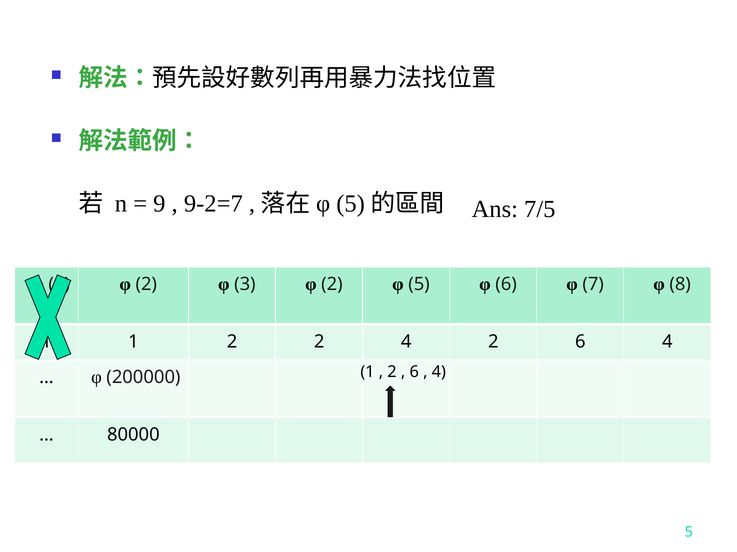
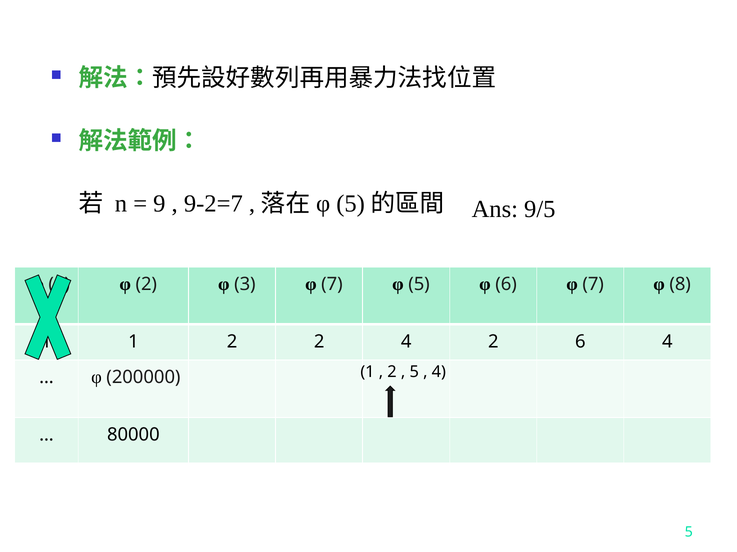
7/5: 7/5 -> 9/5 (540, 209)
3 φ 2: 2 -> 7 (332, 285)
6: 6 -> 5 (414, 372)
